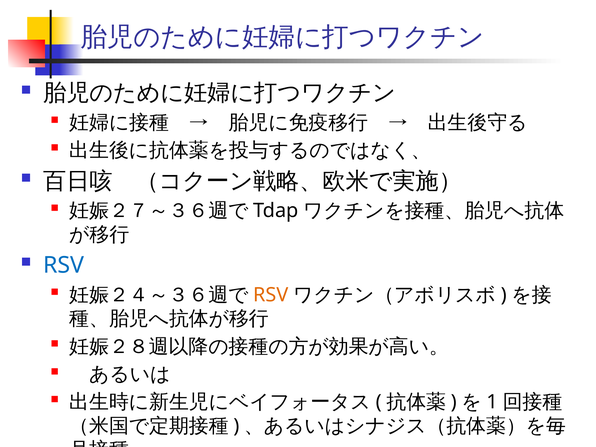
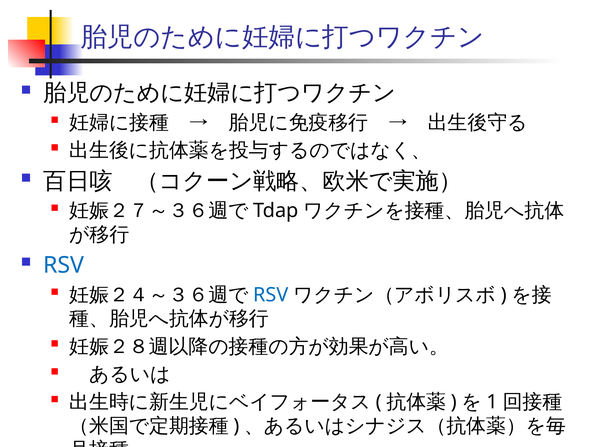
RSV colour: orange -> blue (271, 295)
